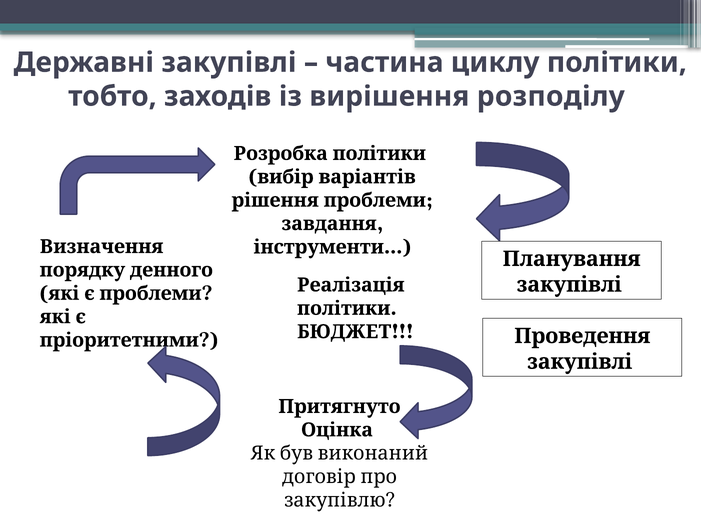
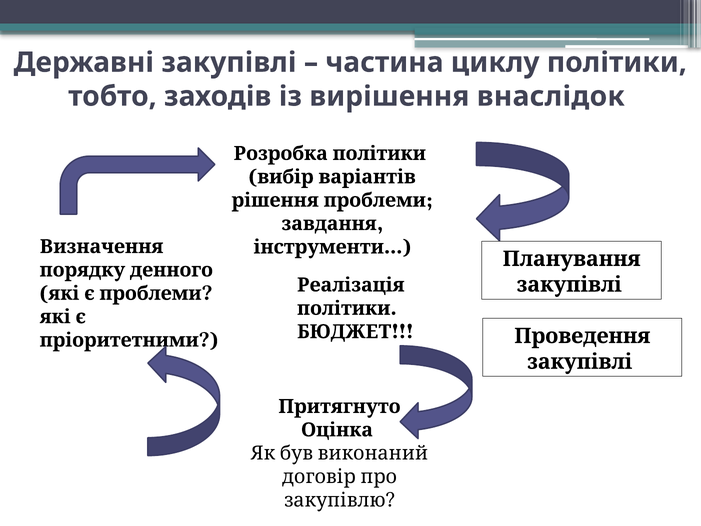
розподілу: розподілу -> внаслідок (551, 96)
